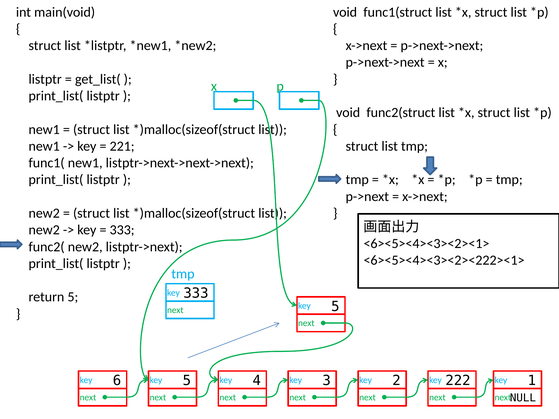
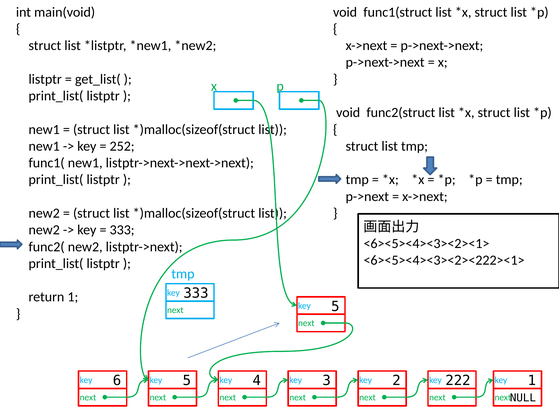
221: 221 -> 252 (122, 146)
return 5: 5 -> 1 (73, 297)
